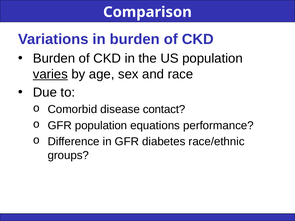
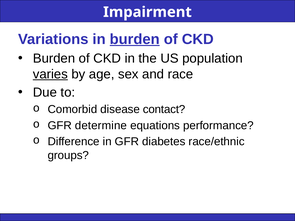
Comparison: Comparison -> Impairment (147, 12)
burden underline: none -> present (135, 39)
GFR population: population -> determine (101, 126)
